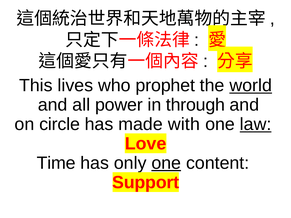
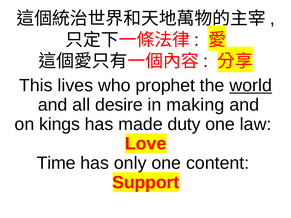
power: power -> desire (119, 105)
through: through -> making (195, 105)
circle: circle -> kings (60, 124)
with: with -> duty (184, 124)
law underline: present -> none (256, 124)
one underline: present -> none (166, 163)
